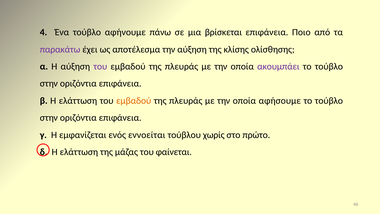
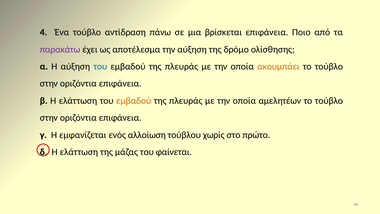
αφήνουμε: αφήνουμε -> αντίδραση (125, 32)
κλίσης: κλίσης -> δρόμο (236, 49)
του colour: purple -> blue (100, 66)
ακουμπάει colour: purple -> orange (278, 66)
αφήσουμε: αφήσουμε -> αμελητέων (280, 101)
εννοείται: εννοείται -> αλλοίωση (147, 135)
